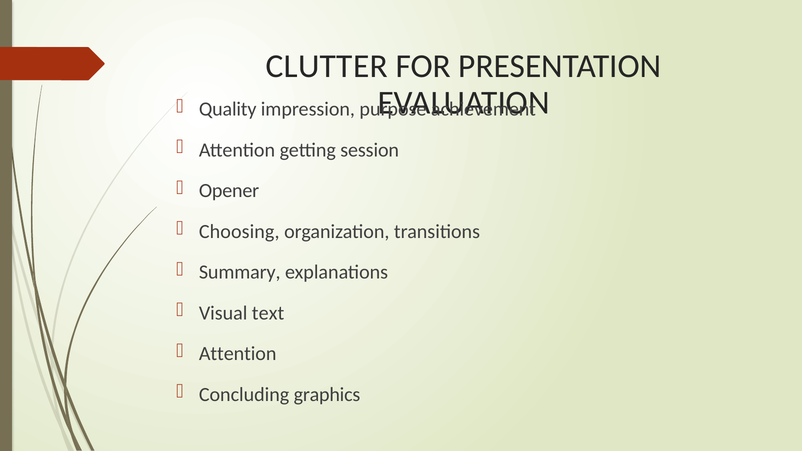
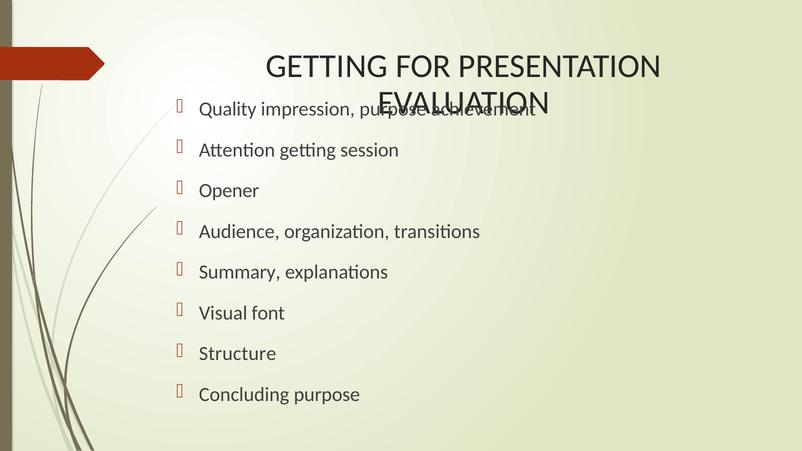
CLUTTER: CLUTTER -> GETTING (327, 66)
Choosing: Choosing -> Audience (239, 232)
text: text -> font (268, 313)
Attention: Attention -> Structure (238, 354)
Concluding graphics: graphics -> purpose (327, 395)
